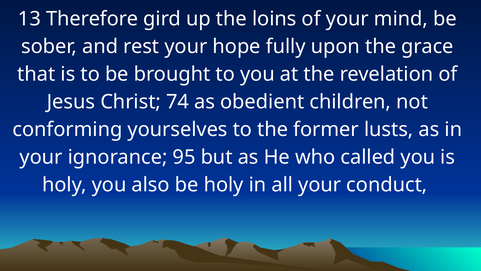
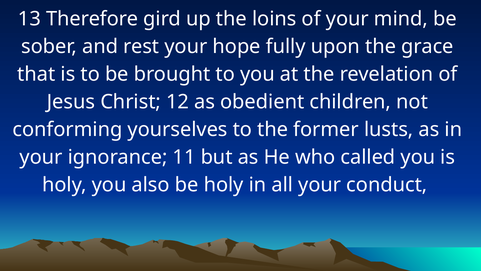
74: 74 -> 12 (178, 102)
95: 95 -> 11 (184, 157)
